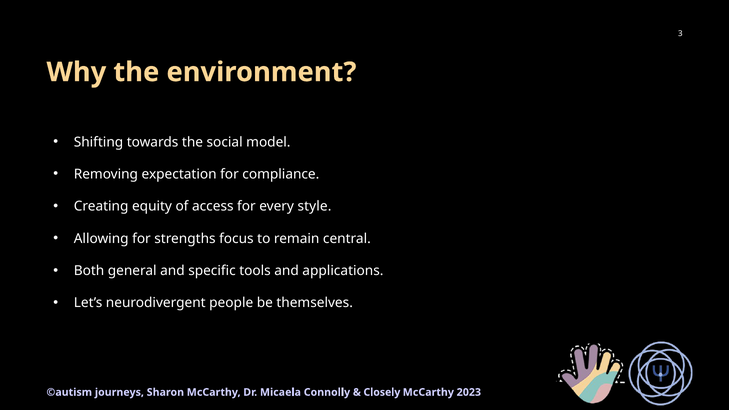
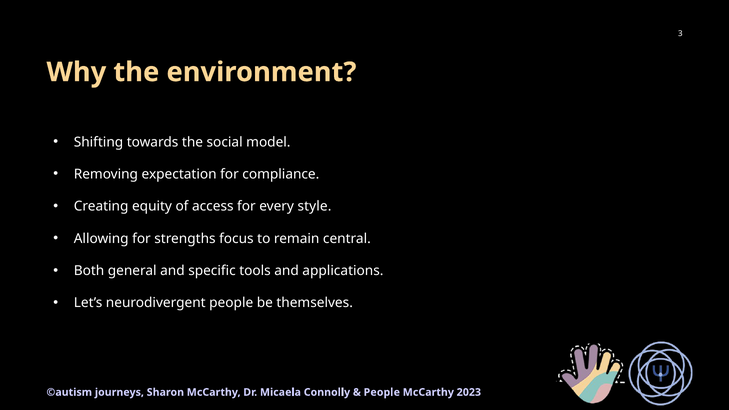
Closely: Closely -> People (382, 392)
